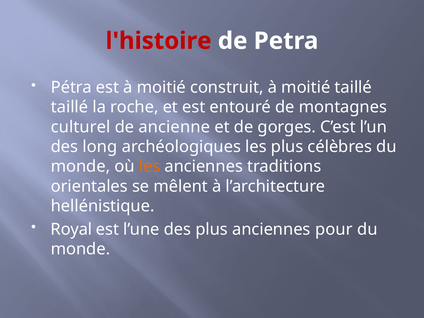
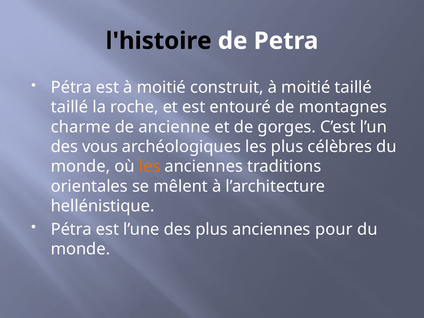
l'histoire colour: red -> black (158, 41)
culturel: culturel -> charme (81, 127)
long: long -> vous (100, 147)
Royal: Royal -> Pétra (71, 229)
